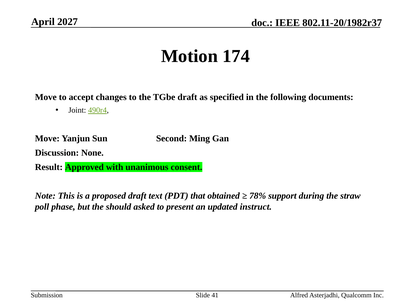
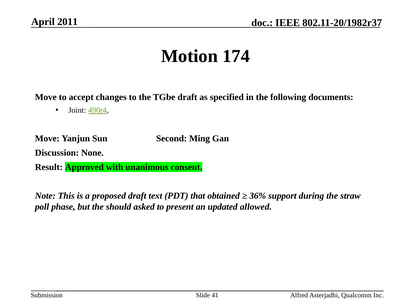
2027: 2027 -> 2011 (68, 22)
78%: 78% -> 36% (258, 196)
instruct: instruct -> allowed (256, 207)
